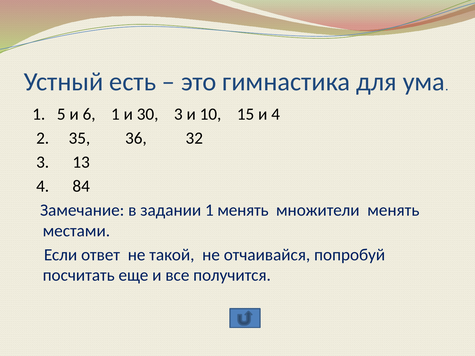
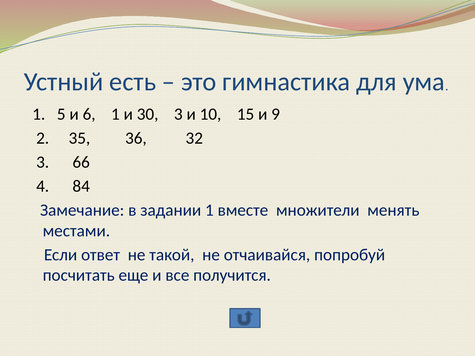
и 4: 4 -> 9 (276, 114)
13: 13 -> 66 (81, 162)
1 менять: менять -> вместе (243, 210)
